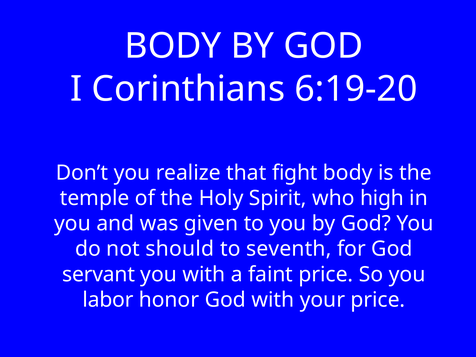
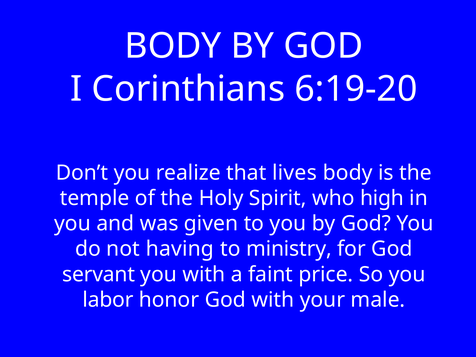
fight: fight -> lives (295, 173)
should: should -> having (180, 249)
seventh: seventh -> ministry (289, 249)
your price: price -> male (378, 300)
